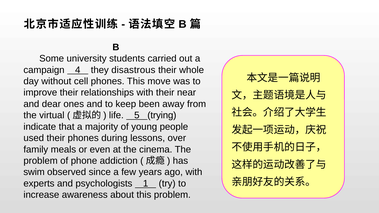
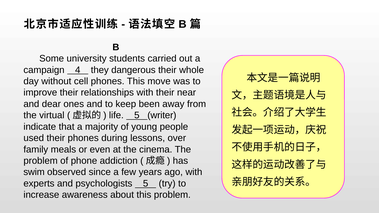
disastrous: disastrous -> dangerous (133, 70)
trying: trying -> writer (162, 115)
psychologists 1: 1 -> 5 (146, 184)
